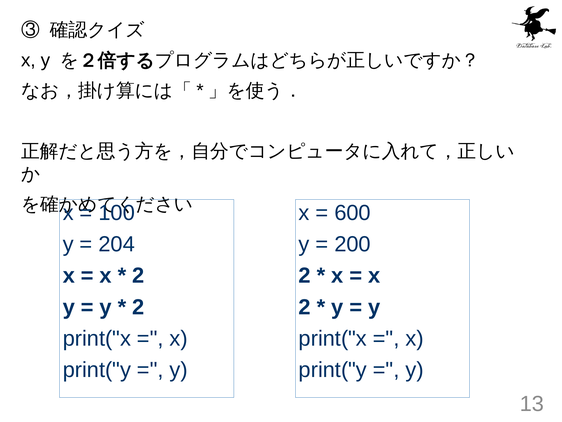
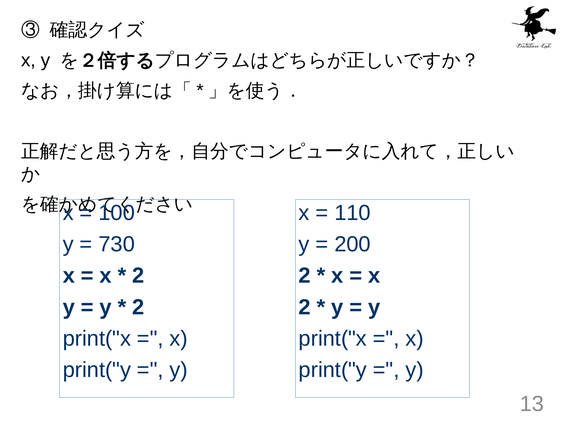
600: 600 -> 110 (353, 213)
204: 204 -> 730 (117, 244)
